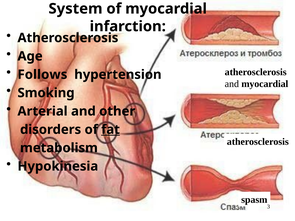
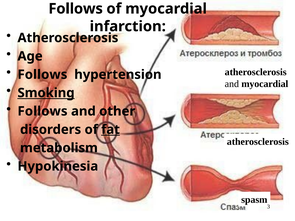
System: System -> Follows (76, 9)
Smoking underline: none -> present (46, 93)
Arterial: Arterial -> Follows (43, 111)
